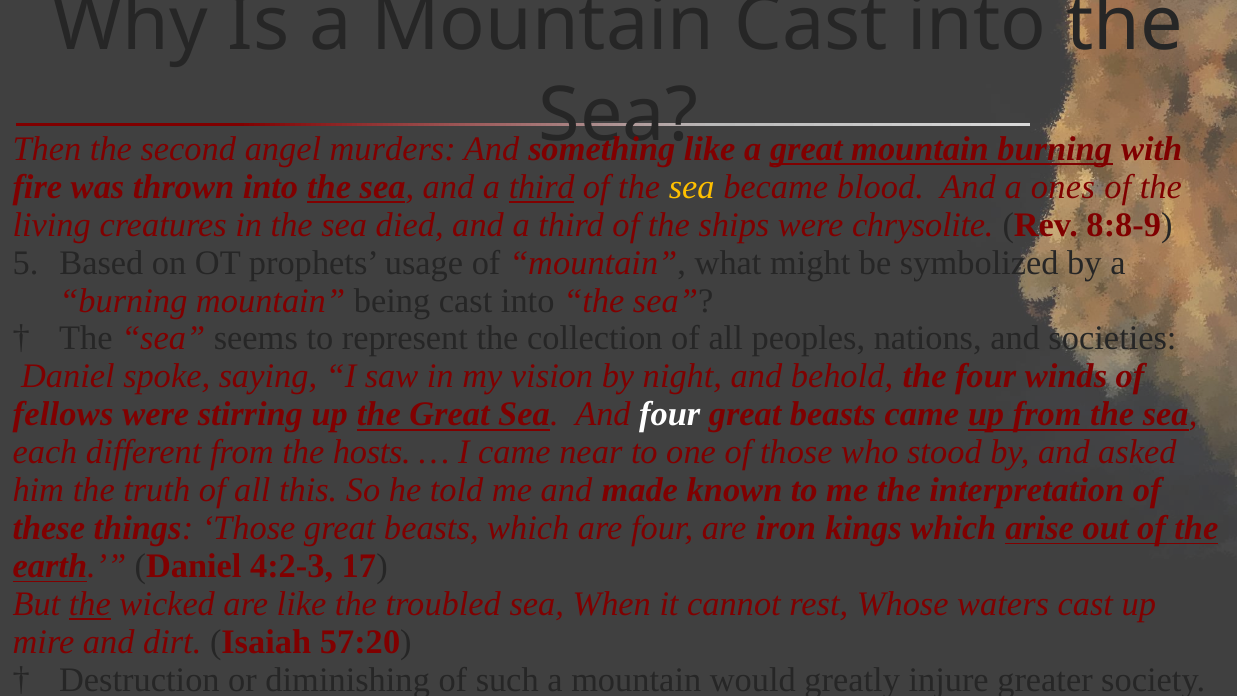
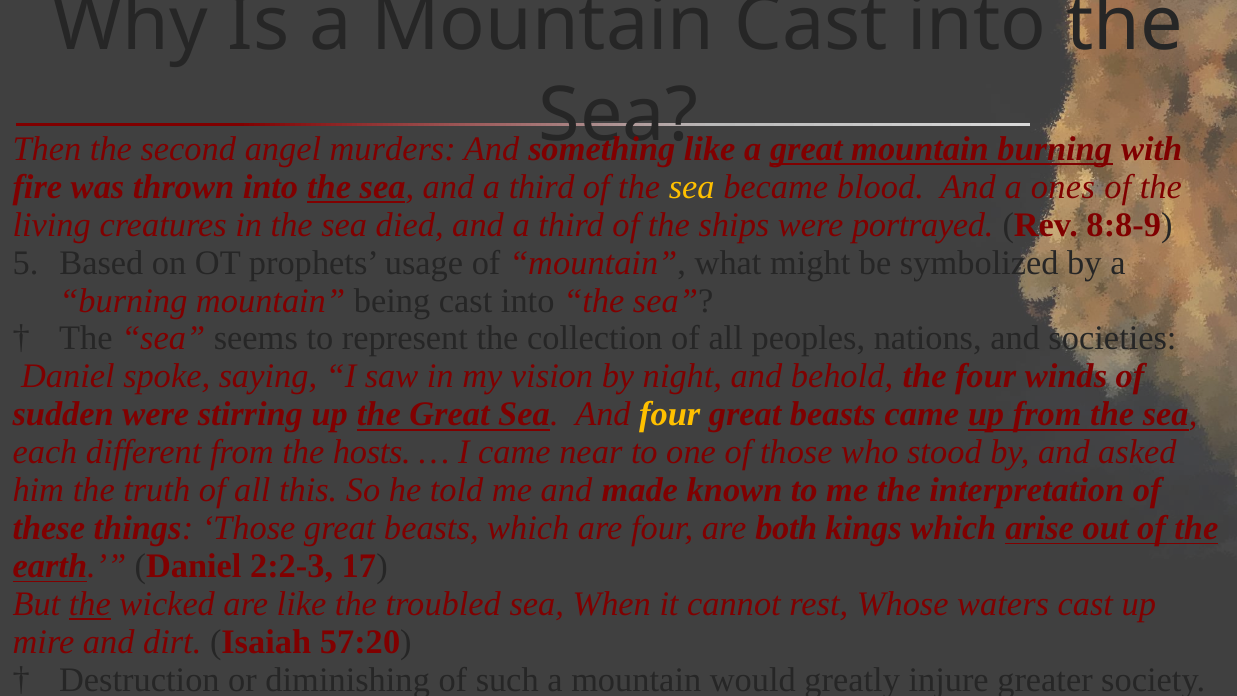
third underline: present -> none (542, 187)
chrysolite: chrysolite -> portrayed (923, 225)
fellows: fellows -> sudden (63, 414)
four colour: white -> yellow (670, 414)
iron: iron -> both (786, 528)
4:2-3: 4:2-3 -> 2:2-3 (292, 566)
